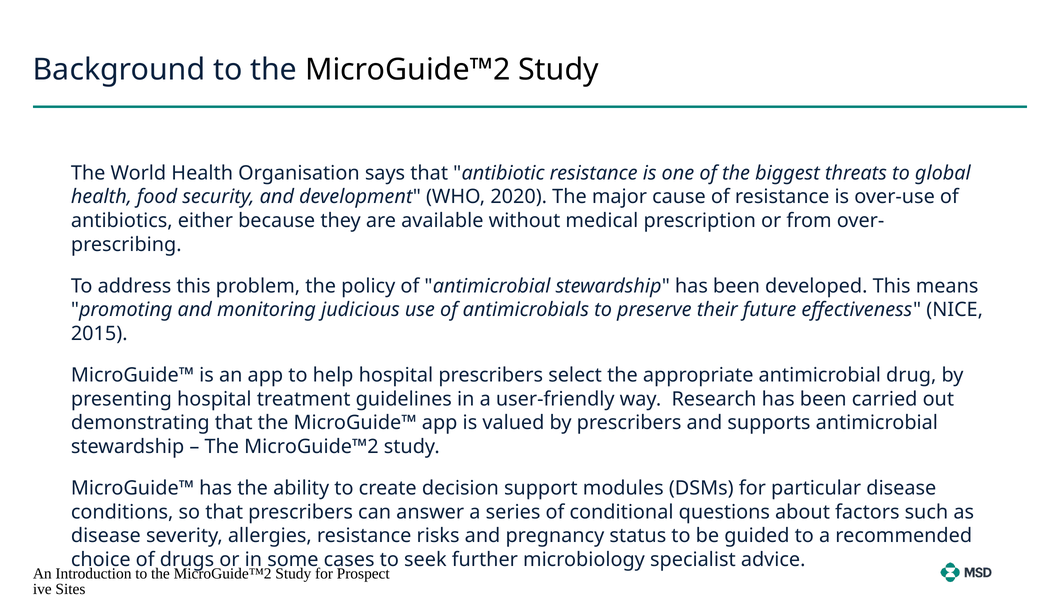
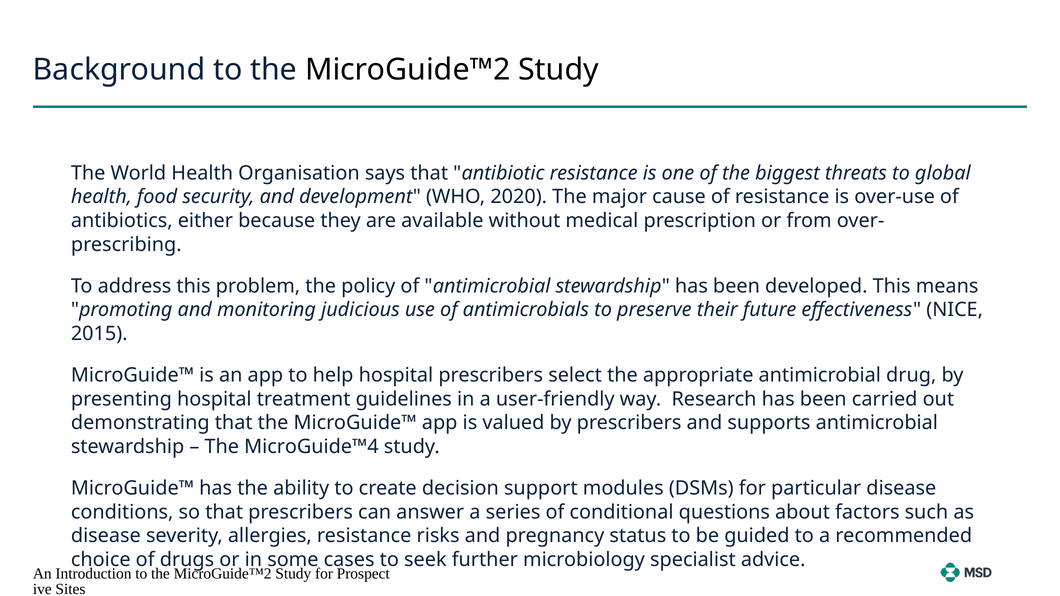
MicroGuide™2: MicroGuide™2 -> MicroGuide™4 (311, 447)
